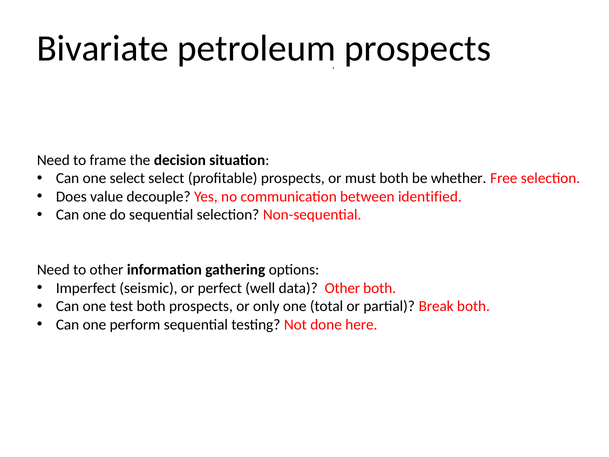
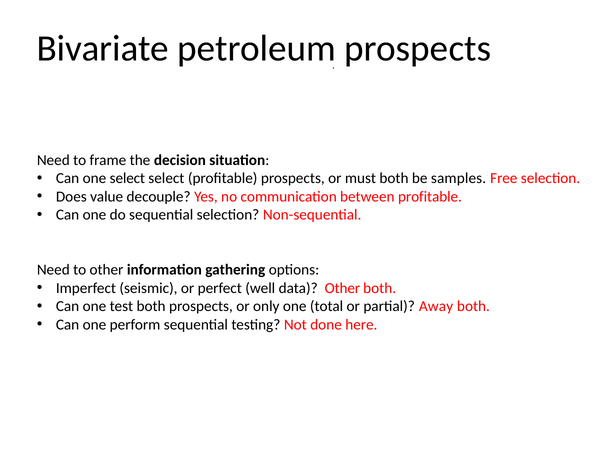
whether: whether -> samples (459, 178)
between identified: identified -> profitable (430, 197)
Break: Break -> Away (436, 306)
